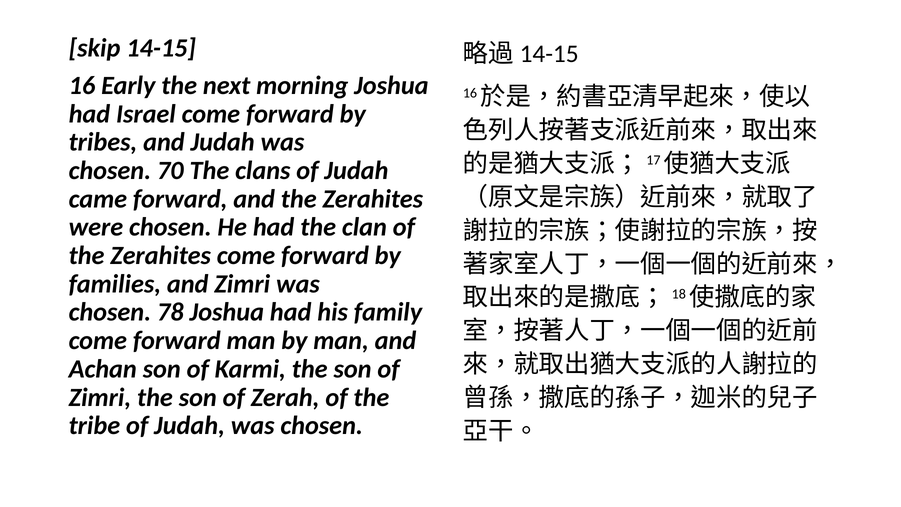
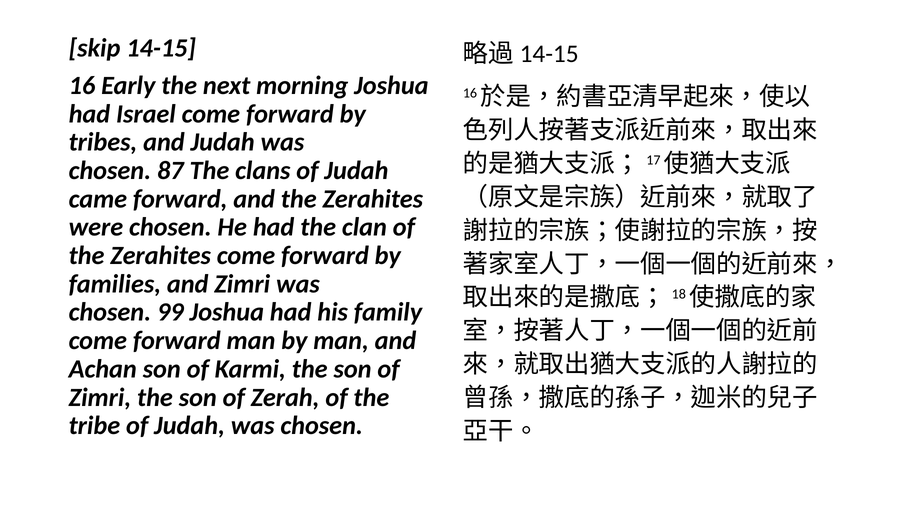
70: 70 -> 87 (170, 171)
78: 78 -> 99 (170, 312)
